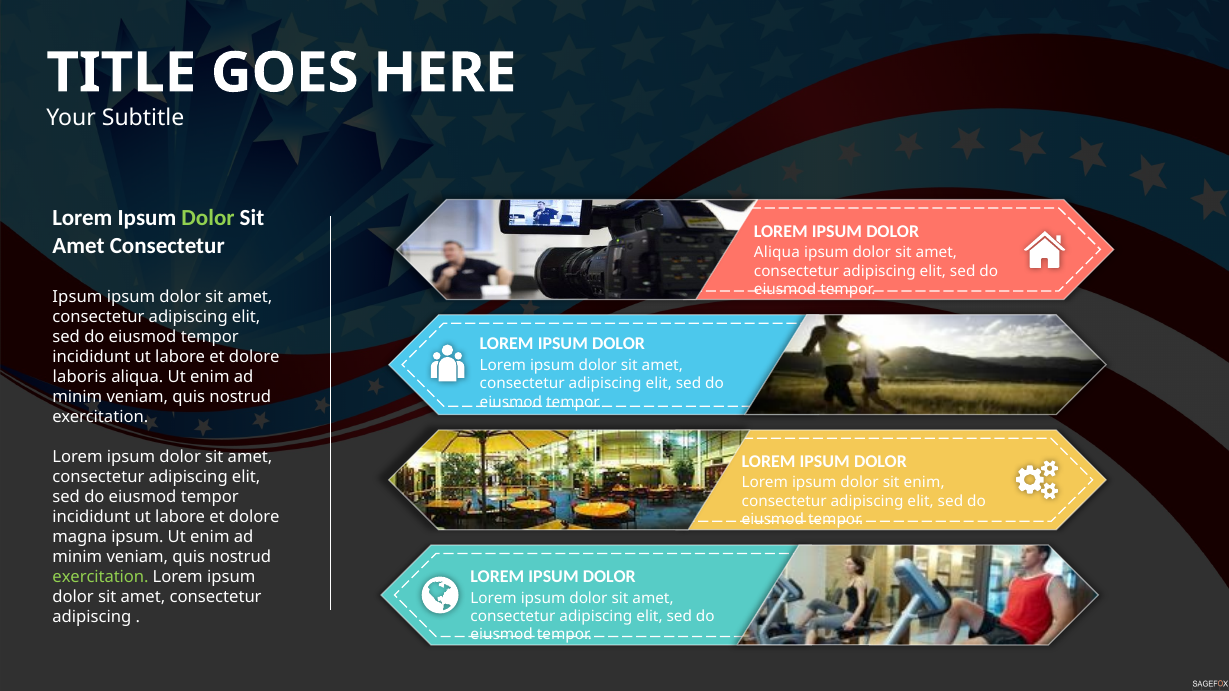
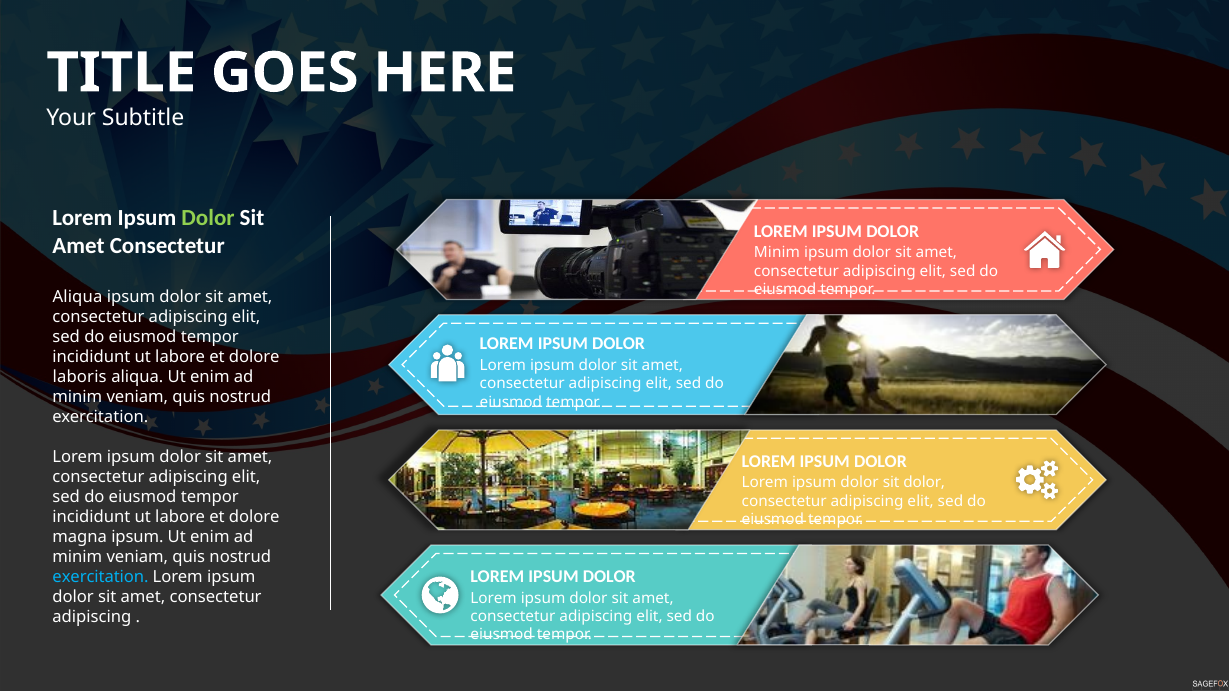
Aliqua: Aliqua -> Minim (777, 253)
Ipsum: Ipsum -> Aliqua (77, 297)
sit enim: enim -> dolor (924, 483)
exercitation colour: light green -> light blue (100, 577)
